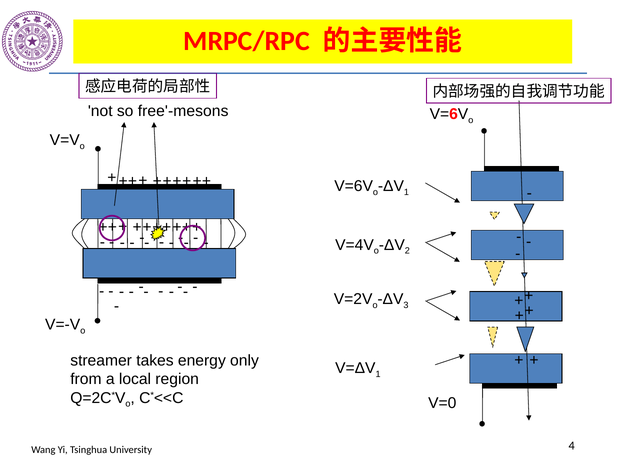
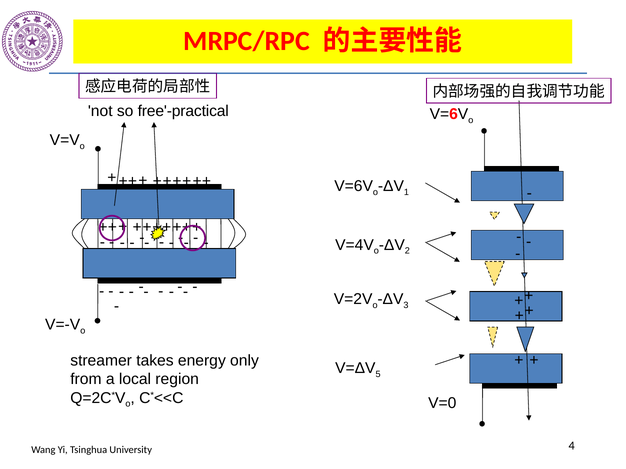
free'-mesons: free'-mesons -> free'-practical (183, 111)
1: 1 -> 5 (378, 374)
